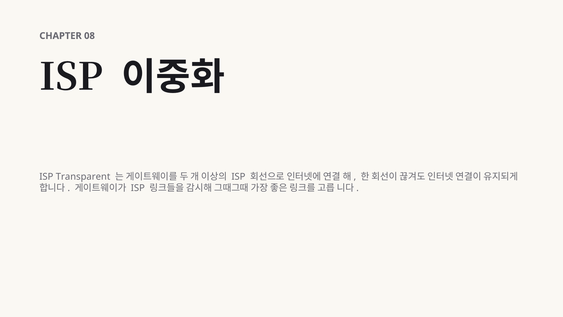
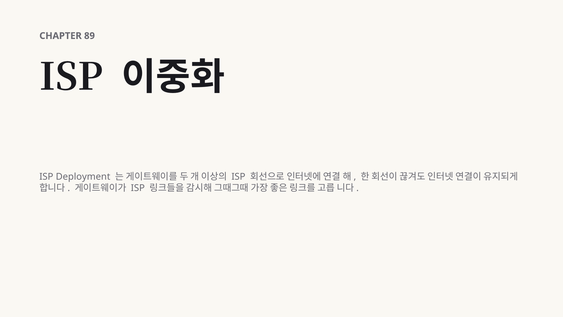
08: 08 -> 89 (89, 36)
Transparent: Transparent -> Deployment (83, 177)
